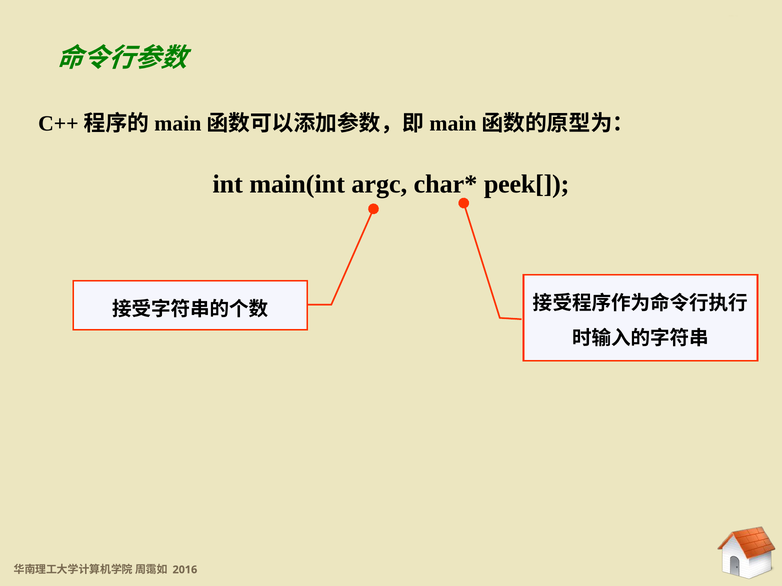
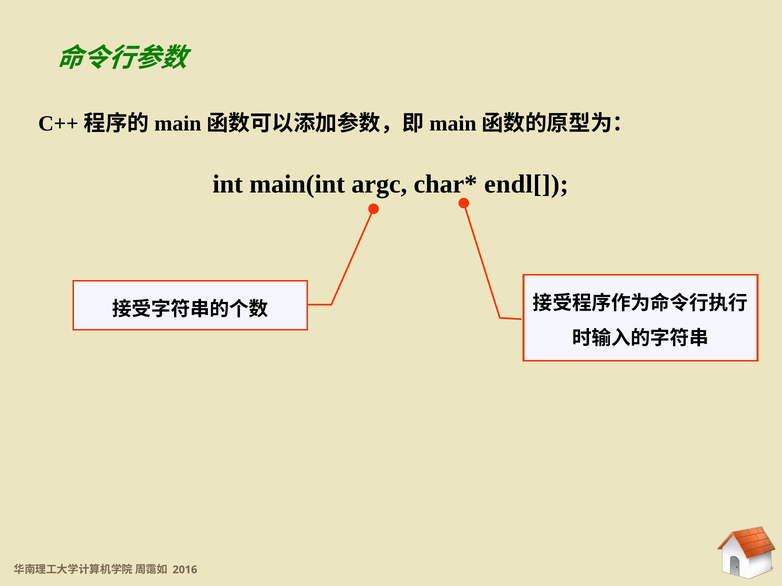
peek[: peek[ -> endl[ (526, 184)
